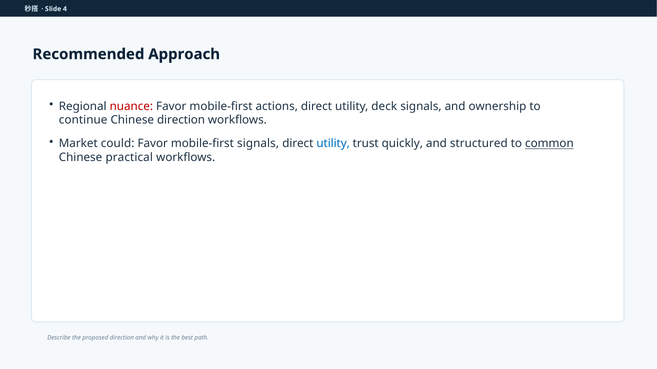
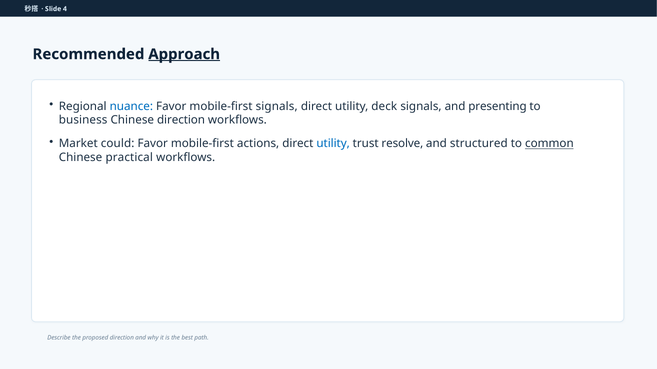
Approach underline: none -> present (184, 54)
nuance colour: red -> blue (131, 106)
mobile-first actions: actions -> signals (277, 106)
ownership: ownership -> presenting (498, 106)
continue: continue -> business (83, 120)
mobile-first signals: signals -> actions (258, 144)
quickly: quickly -> resolve (402, 144)
